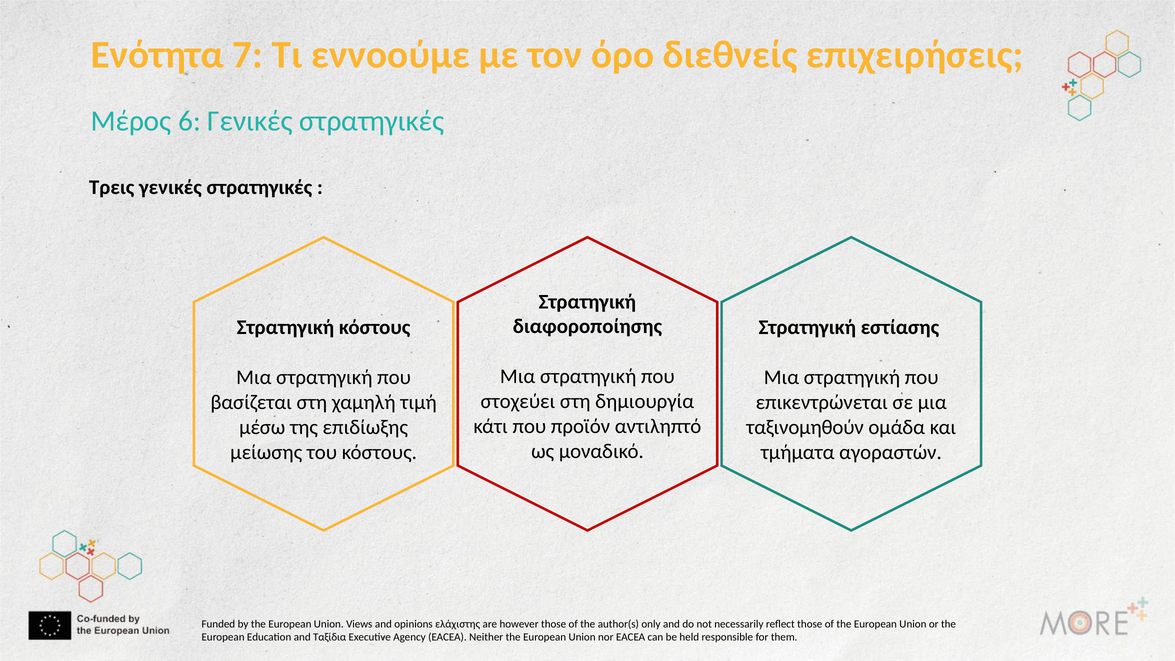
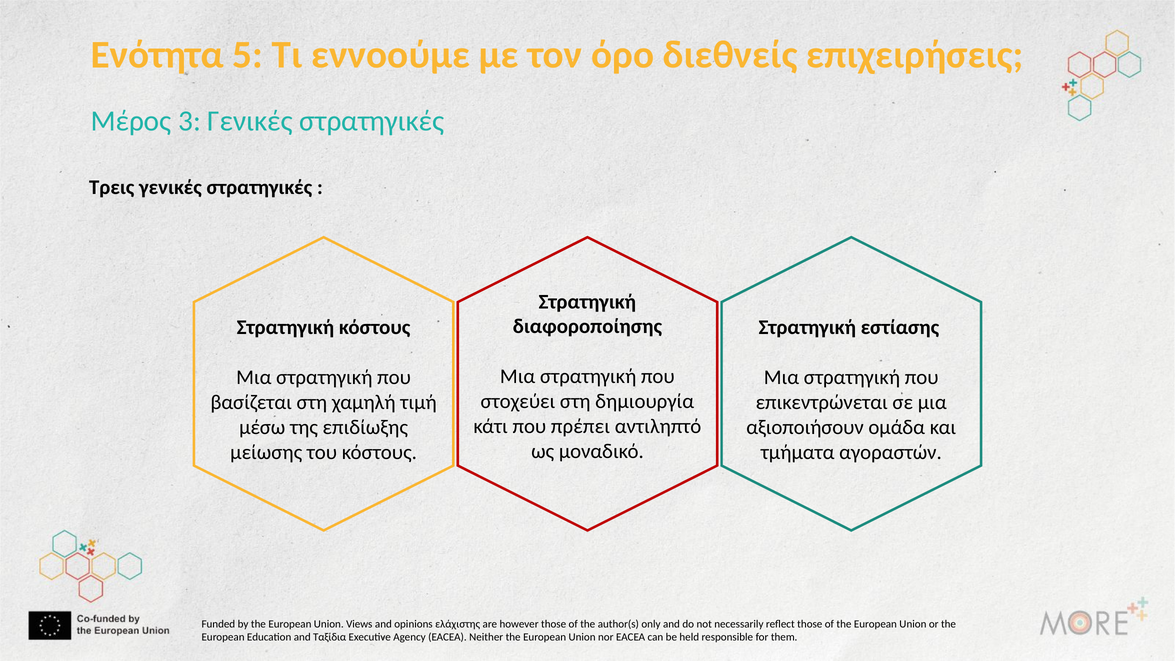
7: 7 -> 5 (248, 55)
6: 6 -> 3 (189, 121)
προϊόν: προϊόν -> πρέπει (580, 427)
ταξινομηθούν: ταξινομηθούν -> αξιοποιήσoυν (805, 427)
